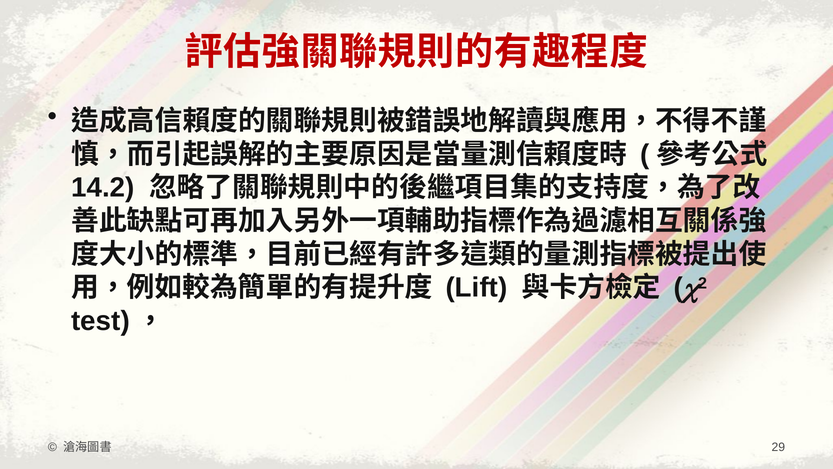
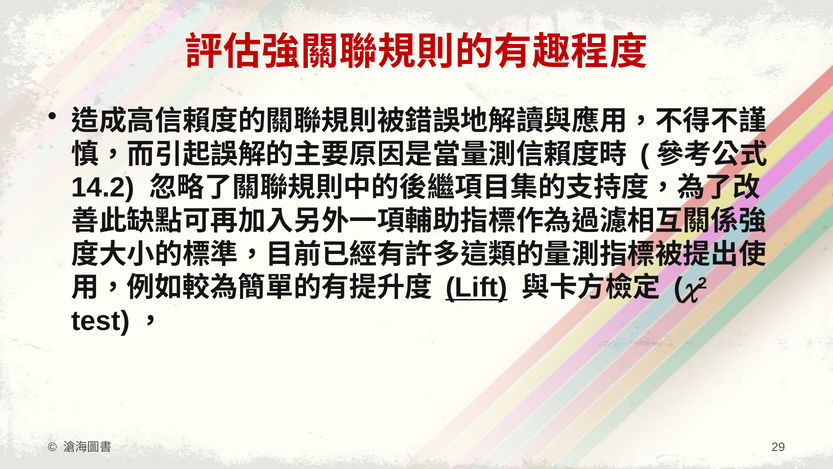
Lift underline: none -> present (476, 288)
